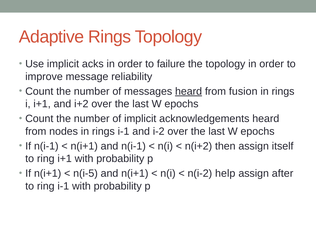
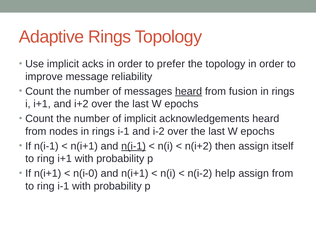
failure: failure -> prefer (171, 64)
n(i-1 underline: none -> present (133, 146)
n(i-5: n(i-5 -> n(i-0 (85, 173)
assign after: after -> from (283, 173)
